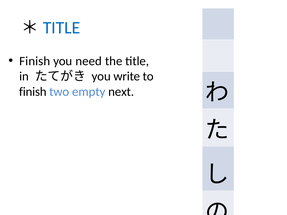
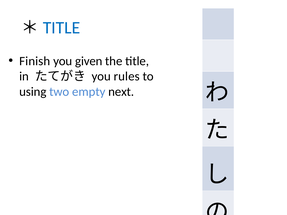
need: need -> given (89, 61)
write: write -> rules (127, 76)
finish: finish -> using (33, 92)
